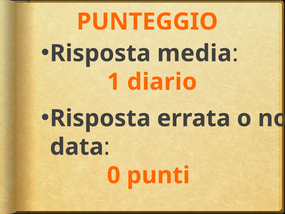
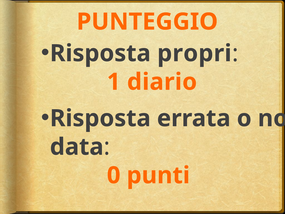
media: media -> propri (194, 53)
